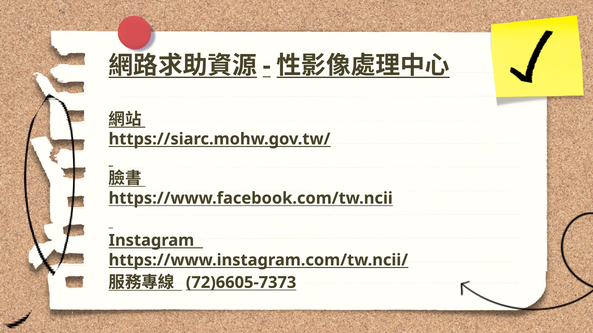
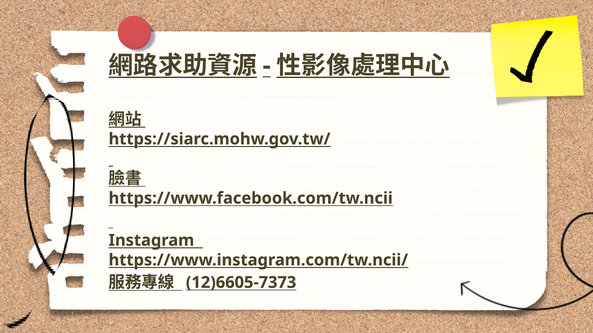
72)6605-7373: 72)6605-7373 -> 12)6605-7373 (241, 283)
